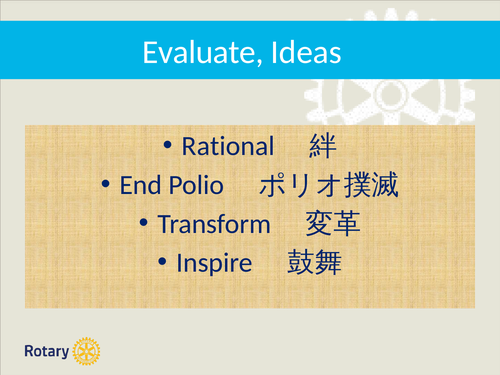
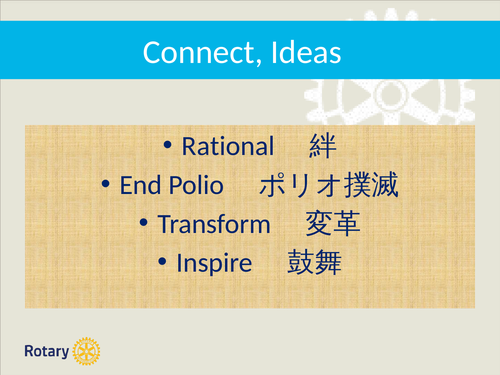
Evaluate: Evaluate -> Connect (203, 52)
